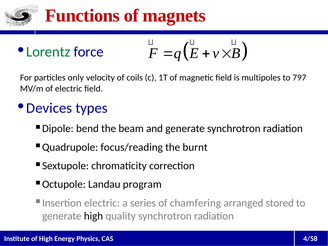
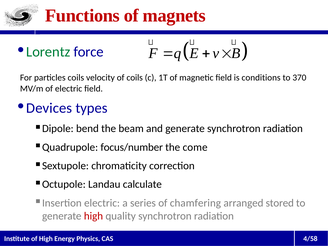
particles only: only -> coils (76, 78)
multipoles: multipoles -> conditions (261, 78)
797: 797 -> 370 (299, 78)
focus/reading: focus/reading -> focus/number (132, 147)
burnt: burnt -> come (195, 147)
program: program -> calculate (142, 184)
high colour: black -> red (93, 216)
